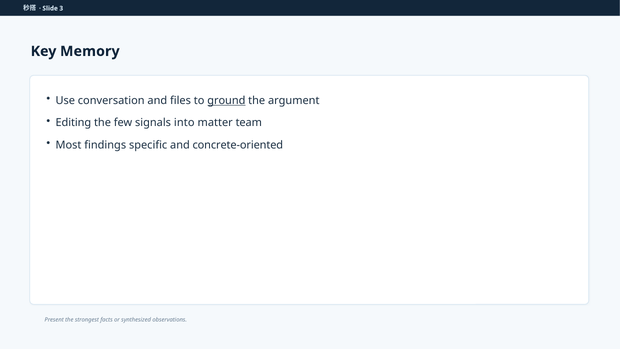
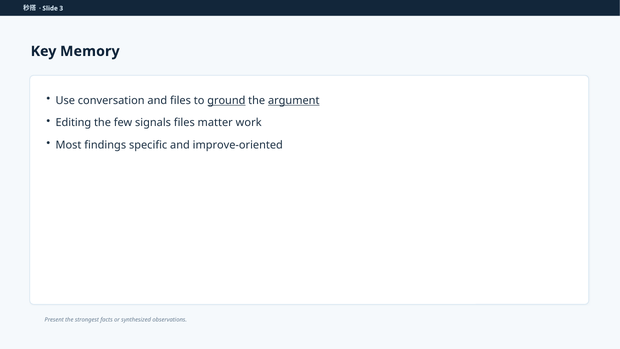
argument underline: none -> present (294, 100)
signals into: into -> files (184, 123)
team: team -> work (249, 123)
concrete-oriented: concrete-oriented -> improve-oriented (238, 145)
